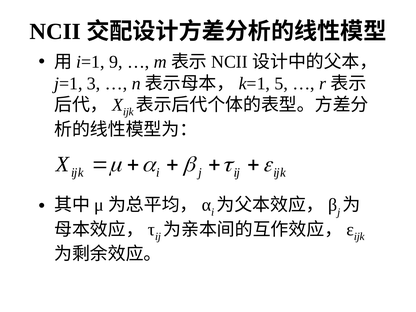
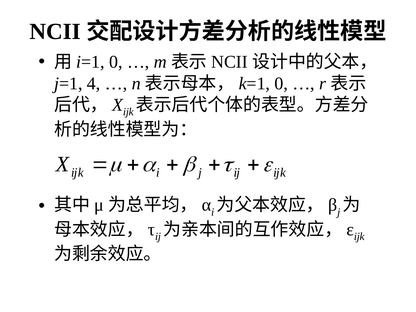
9: 9 -> 0 (116, 62)
3: 3 -> 4 (94, 83)
5: 5 -> 0 (281, 83)
